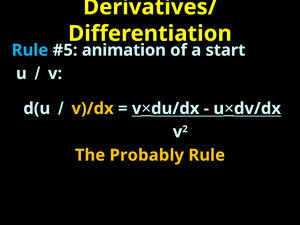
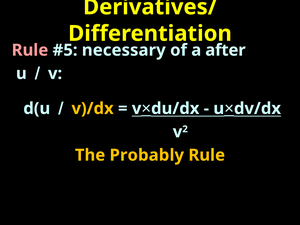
Rule colour: light blue -> pink (30, 50)
animation: animation -> necessary (124, 50)
start: start -> after (225, 50)
